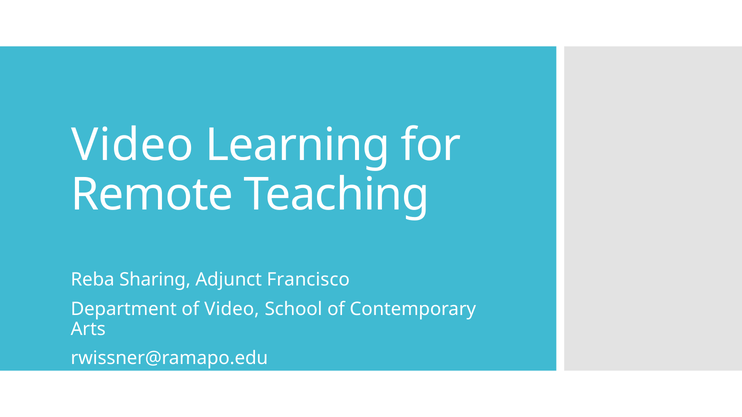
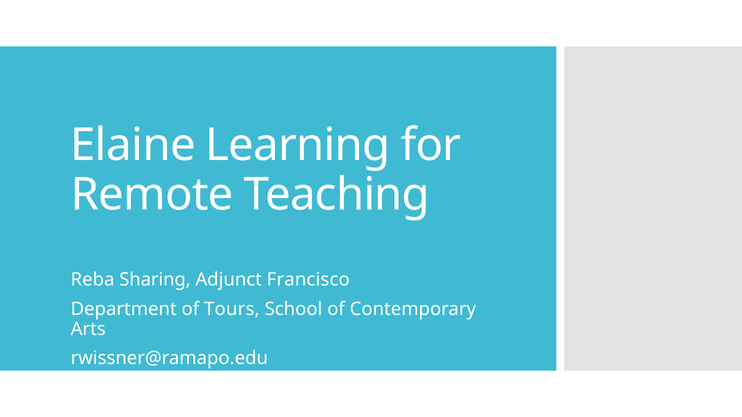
Video: Video -> Elaine (133, 145)
of Video: Video -> Tours (232, 309)
